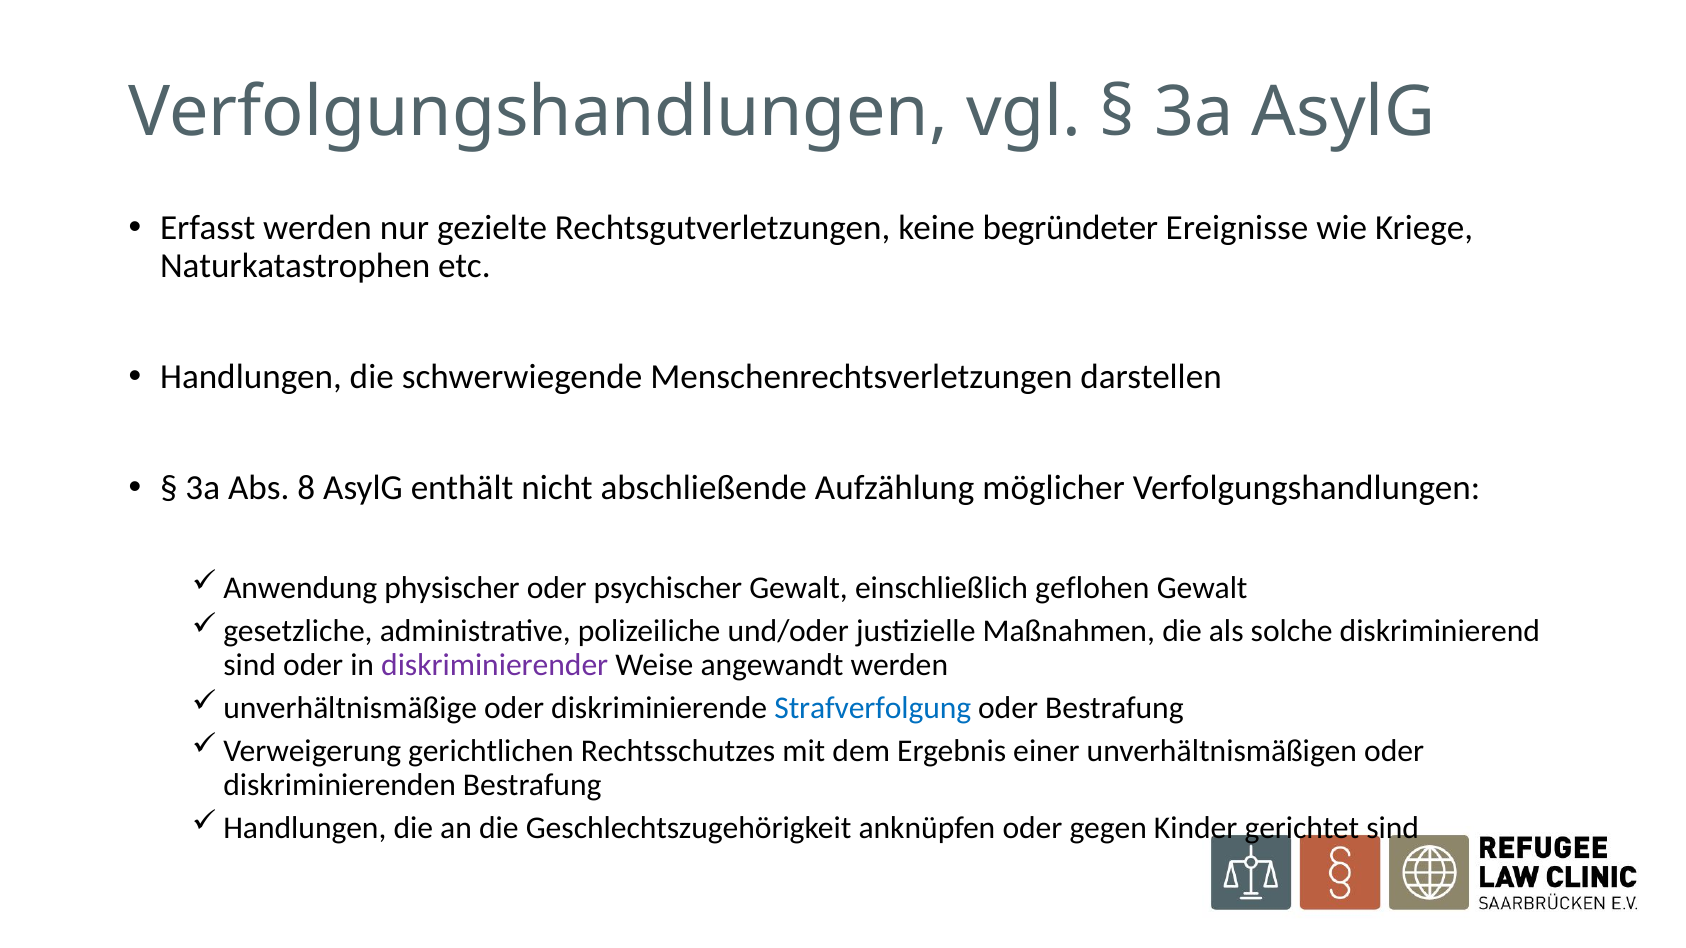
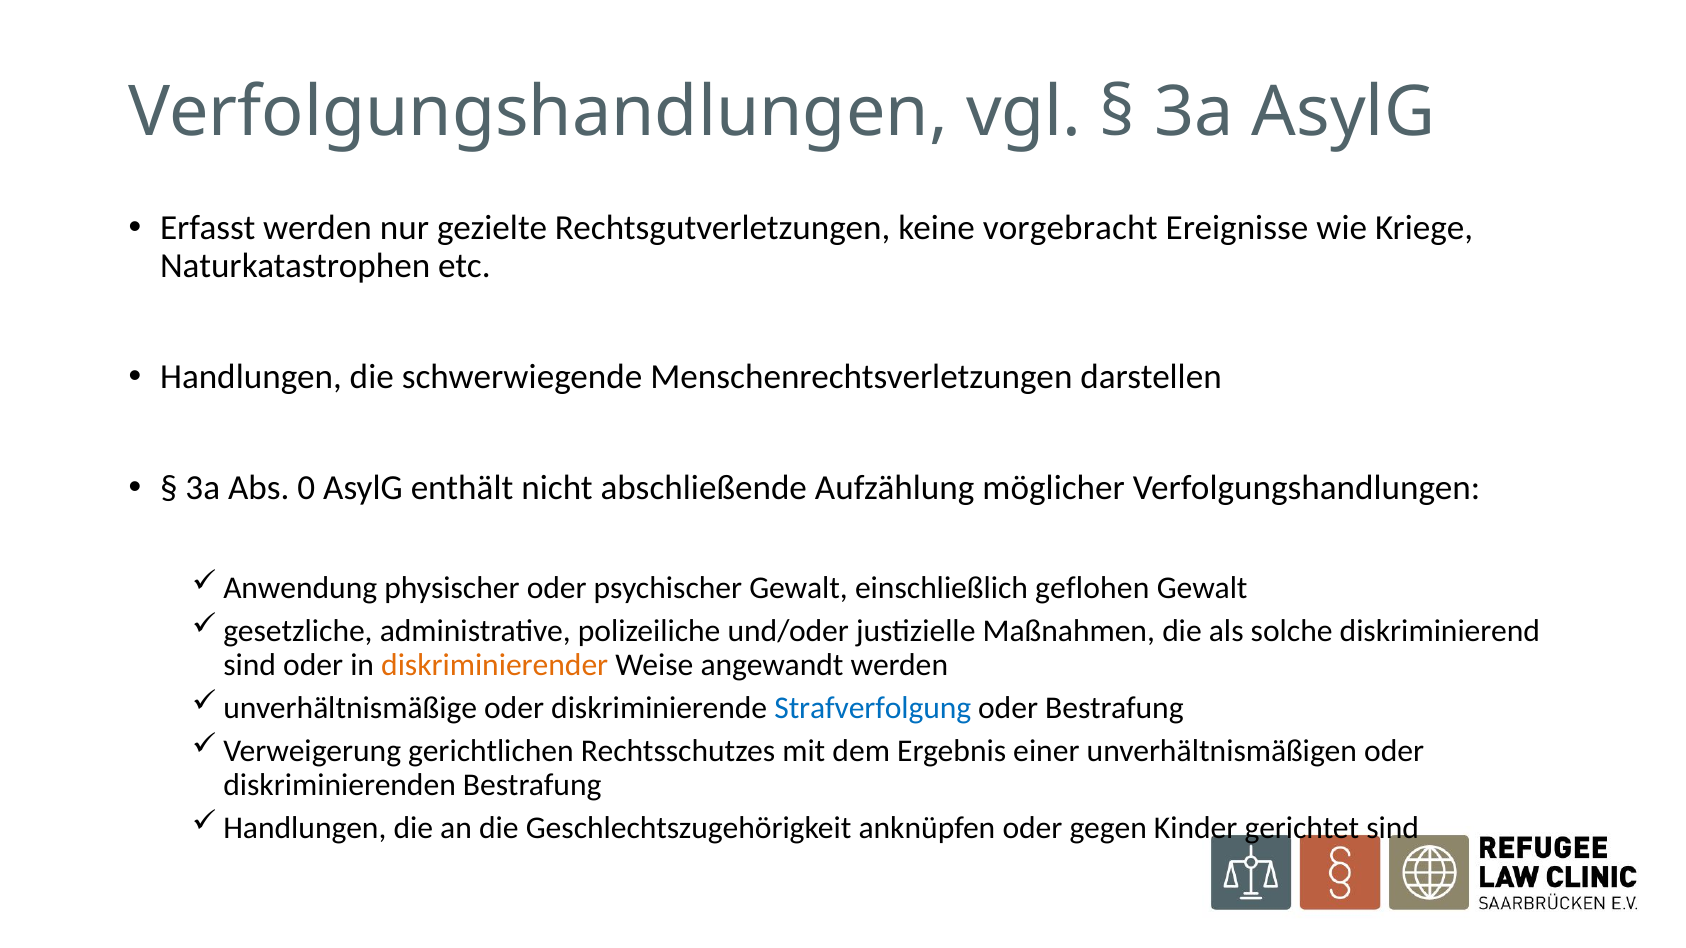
begründeter: begründeter -> vorgebracht (1070, 228)
8: 8 -> 0 (306, 488)
diskriminierender colour: purple -> orange (495, 665)
